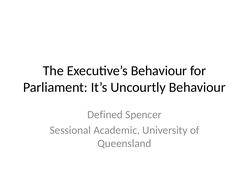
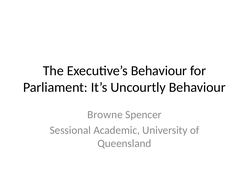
Defined: Defined -> Browne (105, 114)
